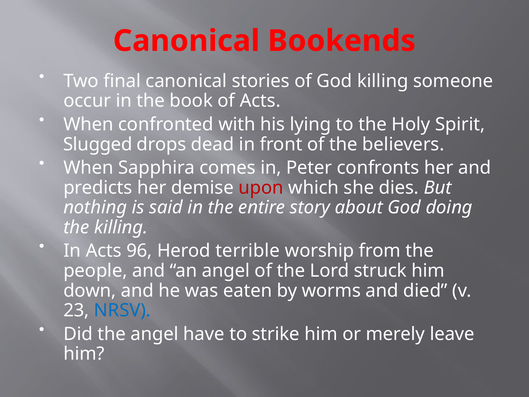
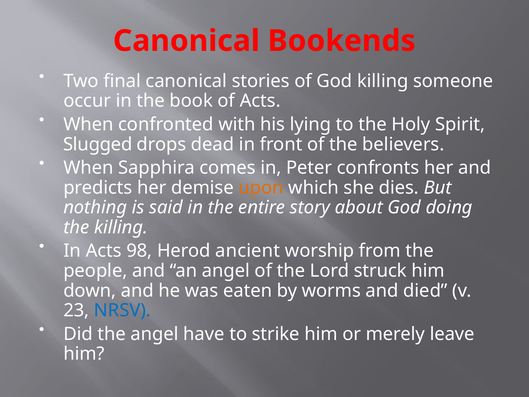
upon colour: red -> orange (261, 188)
96: 96 -> 98 (139, 251)
terrible: terrible -> ancient (248, 251)
